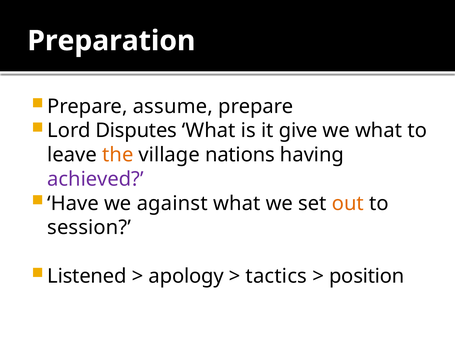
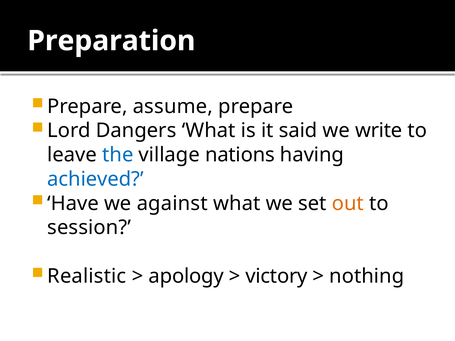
Disputes: Disputes -> Dangers (136, 131)
give: give -> said (298, 131)
we what: what -> write (379, 131)
the colour: orange -> blue (118, 155)
achieved colour: purple -> blue (95, 179)
Listened: Listened -> Realistic (87, 276)
tactics: tactics -> victory (276, 276)
position: position -> nothing (367, 276)
